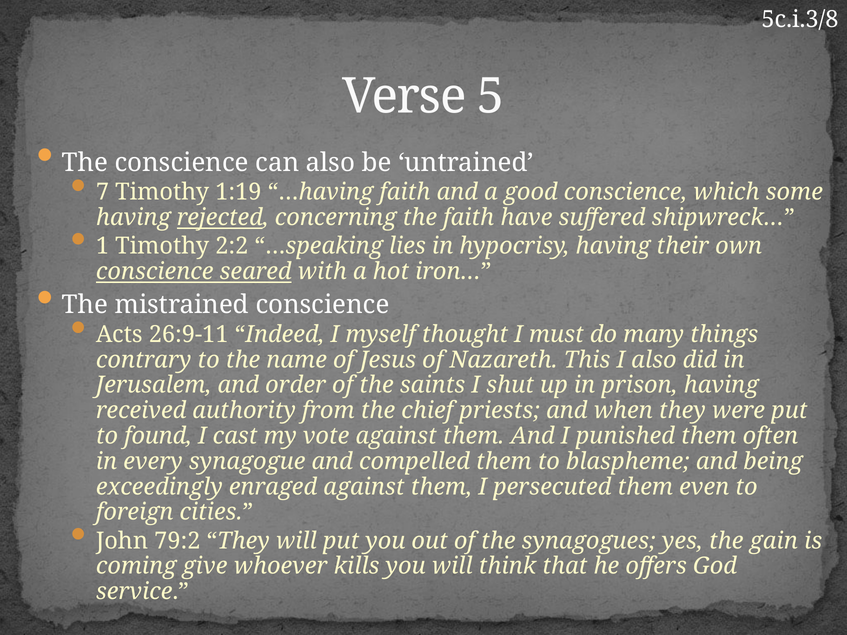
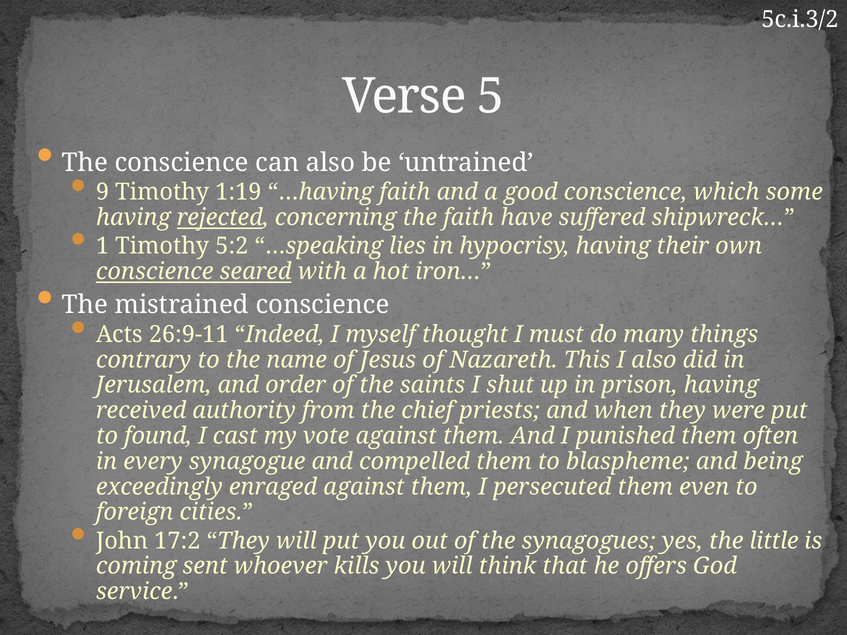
5c.i.3/8: 5c.i.3/8 -> 5c.i.3/2 (800, 19)
7: 7 -> 9 (103, 192)
2:2: 2:2 -> 5:2 (232, 246)
79:2: 79:2 -> 17:2 (177, 541)
gain: gain -> little (774, 541)
give: give -> sent (205, 566)
